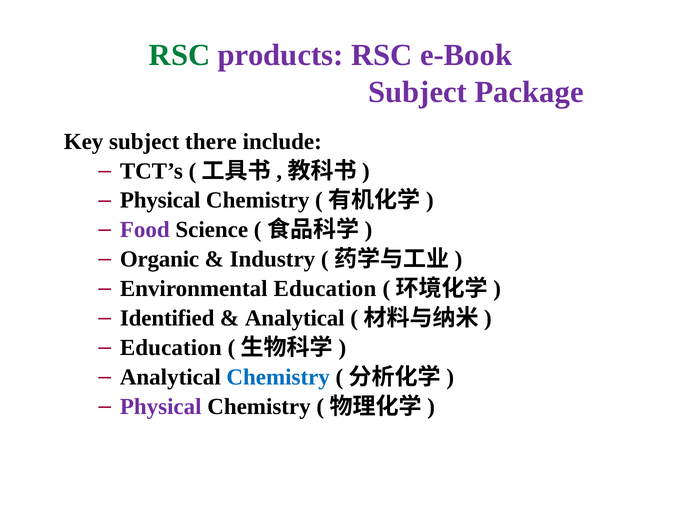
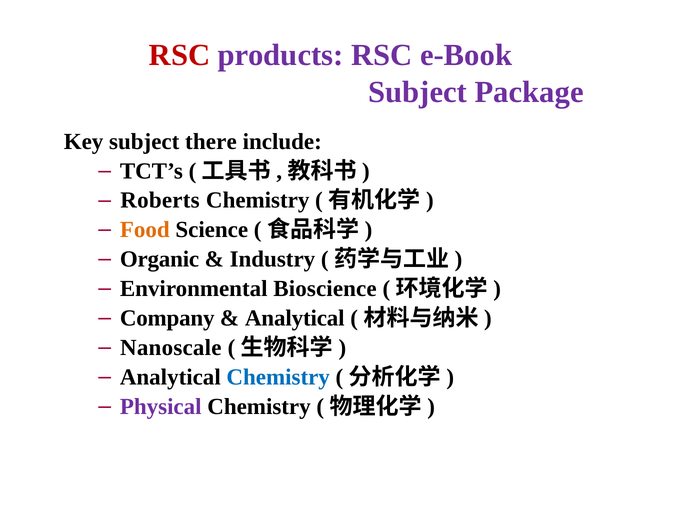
RSC colour: green -> red (180, 55)
Physical: Physical -> Roberts (160, 200)
Food colour: purple -> orange (145, 230)
Environmental Education: Education -> Bioscience (325, 288)
Identified: Identified -> Company (167, 318)
Education: Education -> Nanoscale (171, 347)
